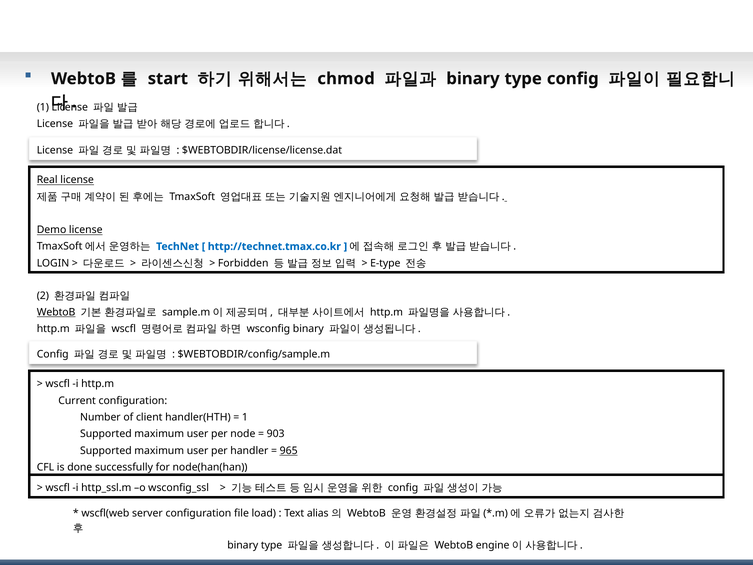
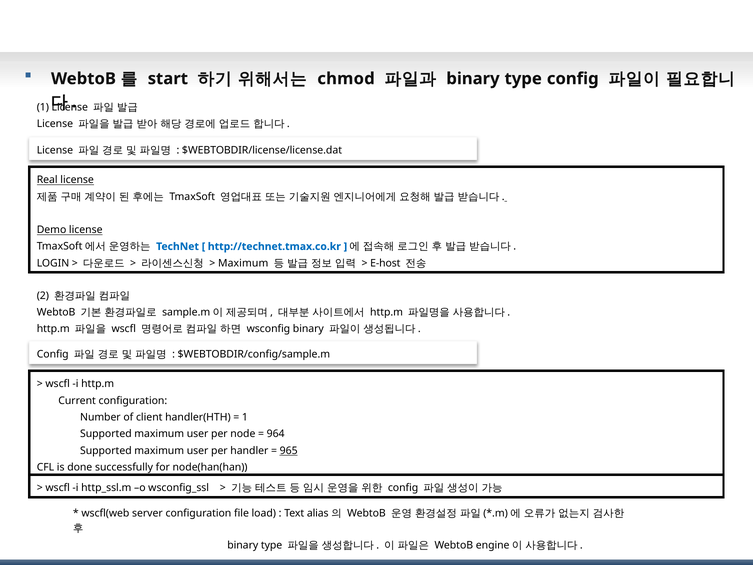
Forbidden: Forbidden -> Maximum (243, 263)
E-type: E-type -> E-host (385, 263)
WebtoB underline: present -> none (56, 312)
903: 903 -> 964 (276, 434)
